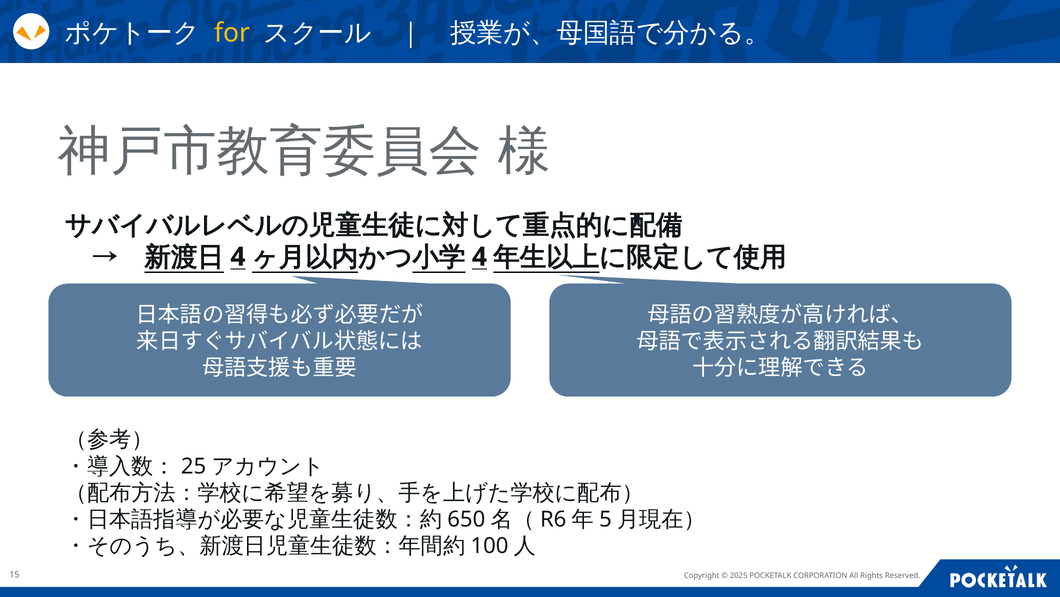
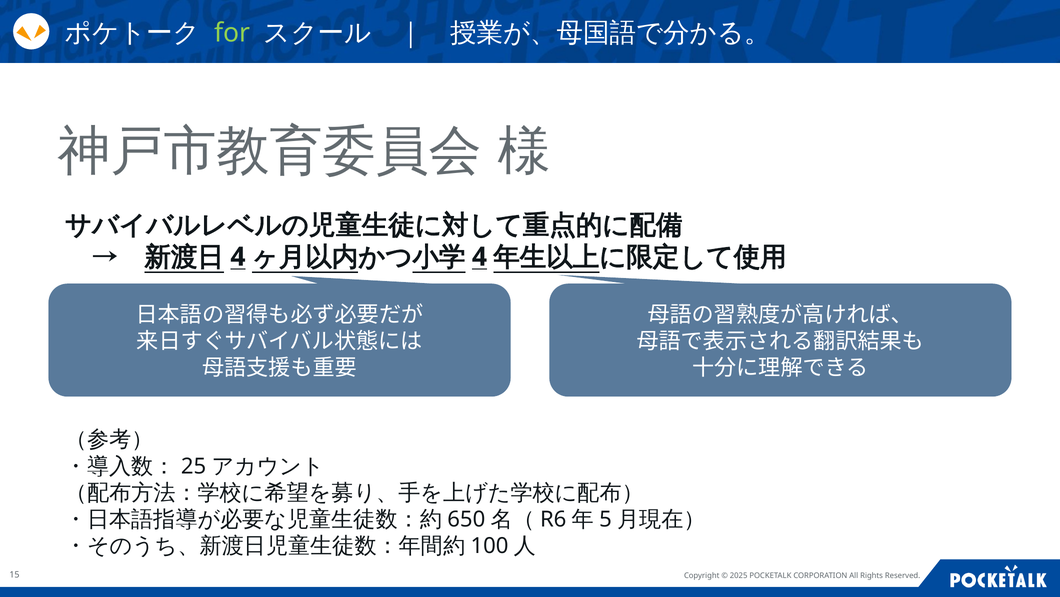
for colour: yellow -> light green (232, 33)
